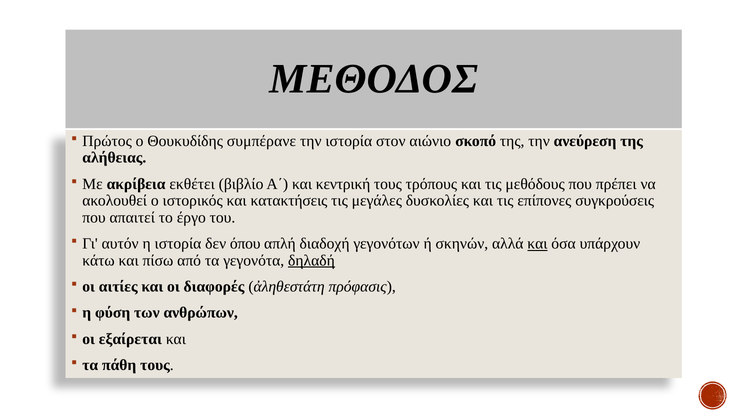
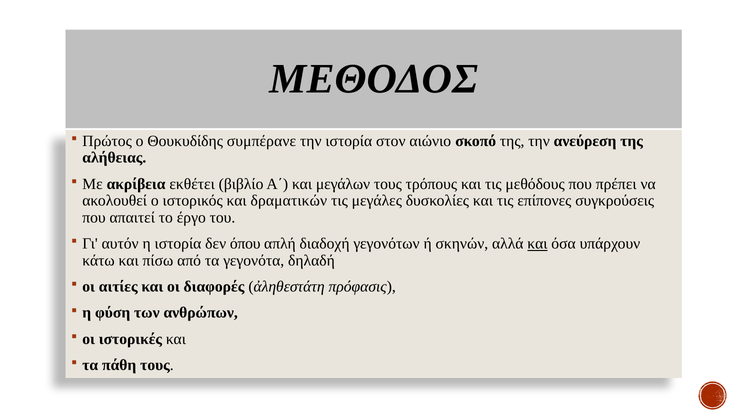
κεντρική: κεντρική -> μεγάλων (343, 184)
κατακτήσεις: κατακτήσεις -> δραματικών (289, 201)
δηλαδή underline: present -> none (311, 261)
εξαίρεται: εξαίρεται -> ιστορικές (130, 339)
